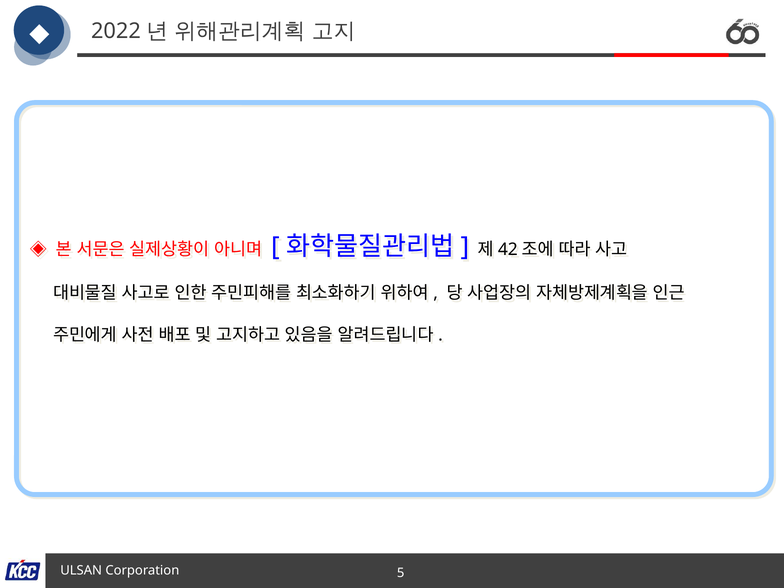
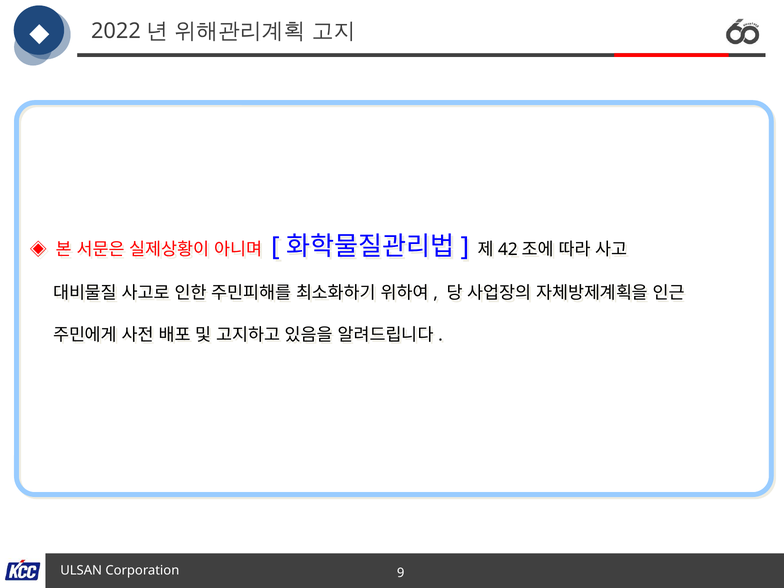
5: 5 -> 9 (401, 573)
